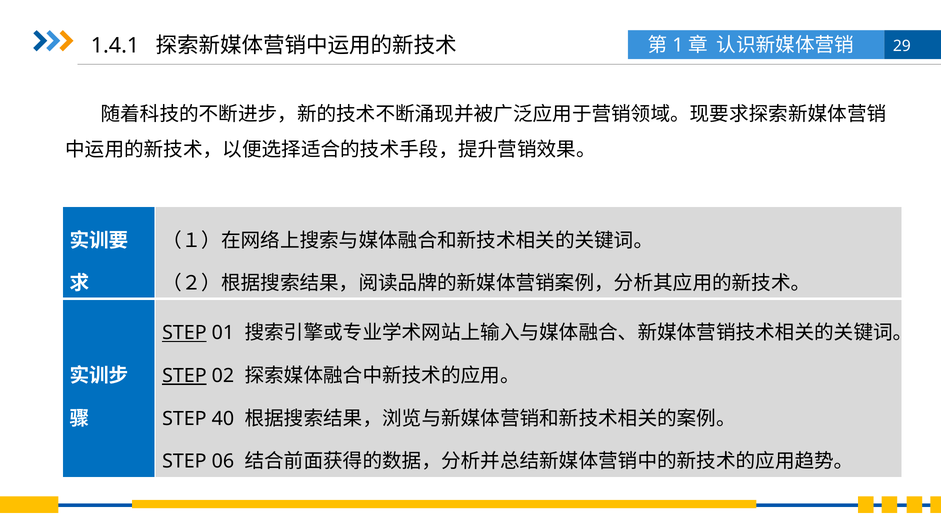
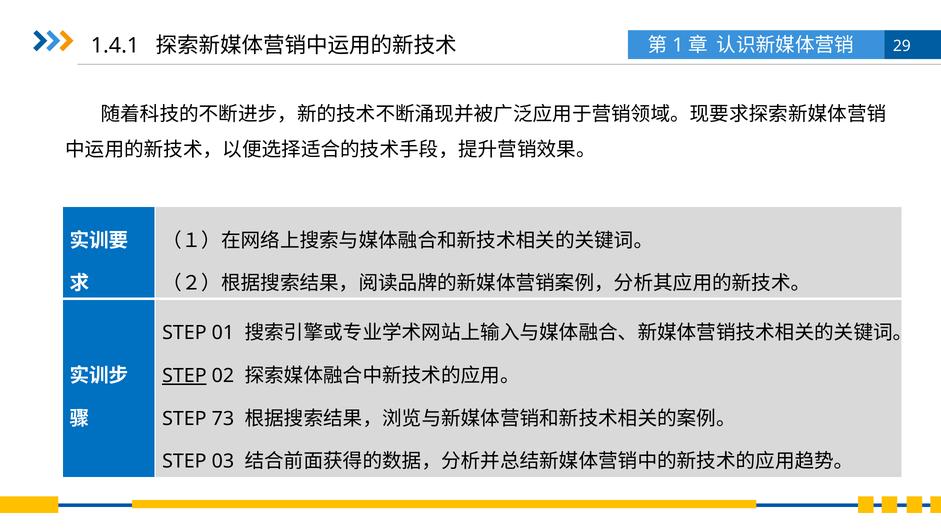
STEP underline: present -> none (184, 333)
40: 40 -> 73 (223, 419)
06: 06 -> 03 (223, 462)
